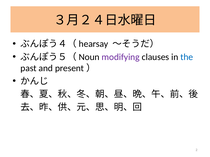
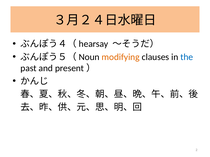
modifying colour: purple -> orange (121, 57)
